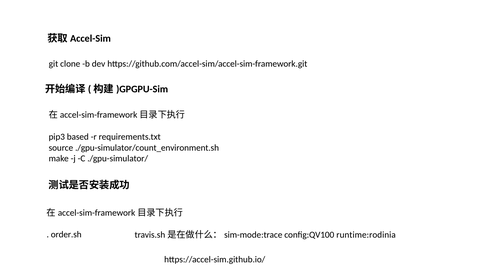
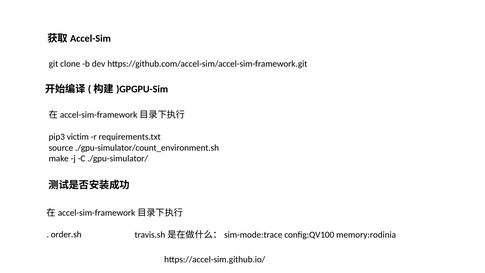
based: based -> victim (78, 137)
runtime:rodinia: runtime:rodinia -> memory:rodinia (366, 235)
